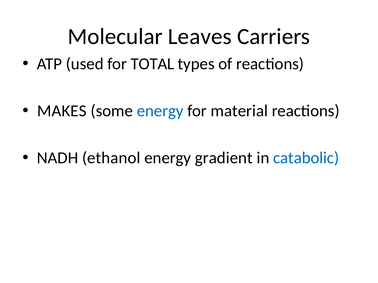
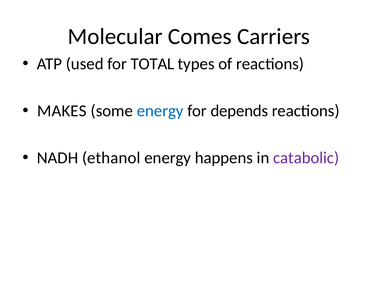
Leaves: Leaves -> Comes (200, 37)
material: material -> depends (239, 111)
gradient: gradient -> happens (224, 158)
catabolic colour: blue -> purple (306, 158)
